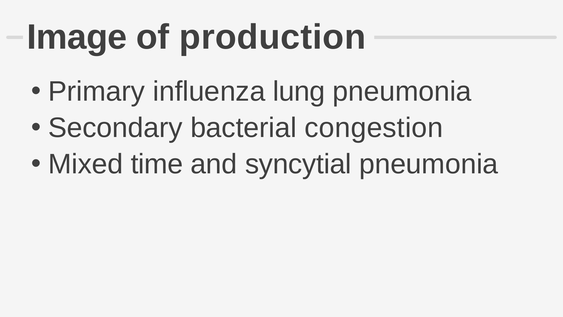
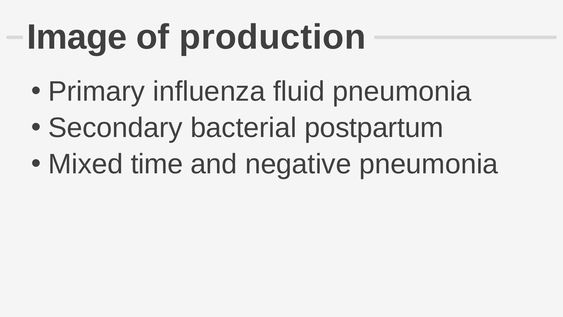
lung: lung -> fluid (299, 91)
congestion: congestion -> postpartum (374, 128)
syncytial: syncytial -> negative (298, 164)
